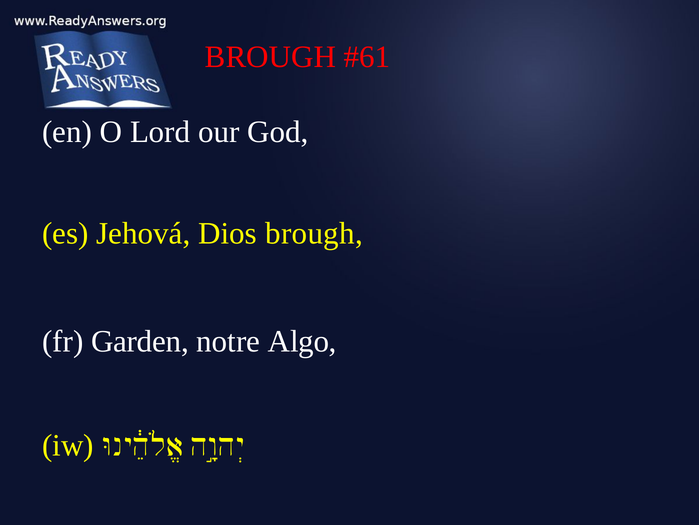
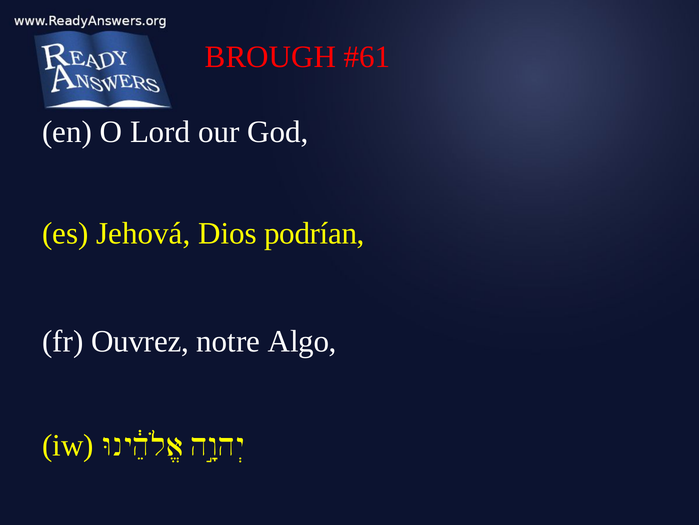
Dios brough: brough -> podrían (314, 233)
Garden: Garden -> Ouvrez (140, 341)
